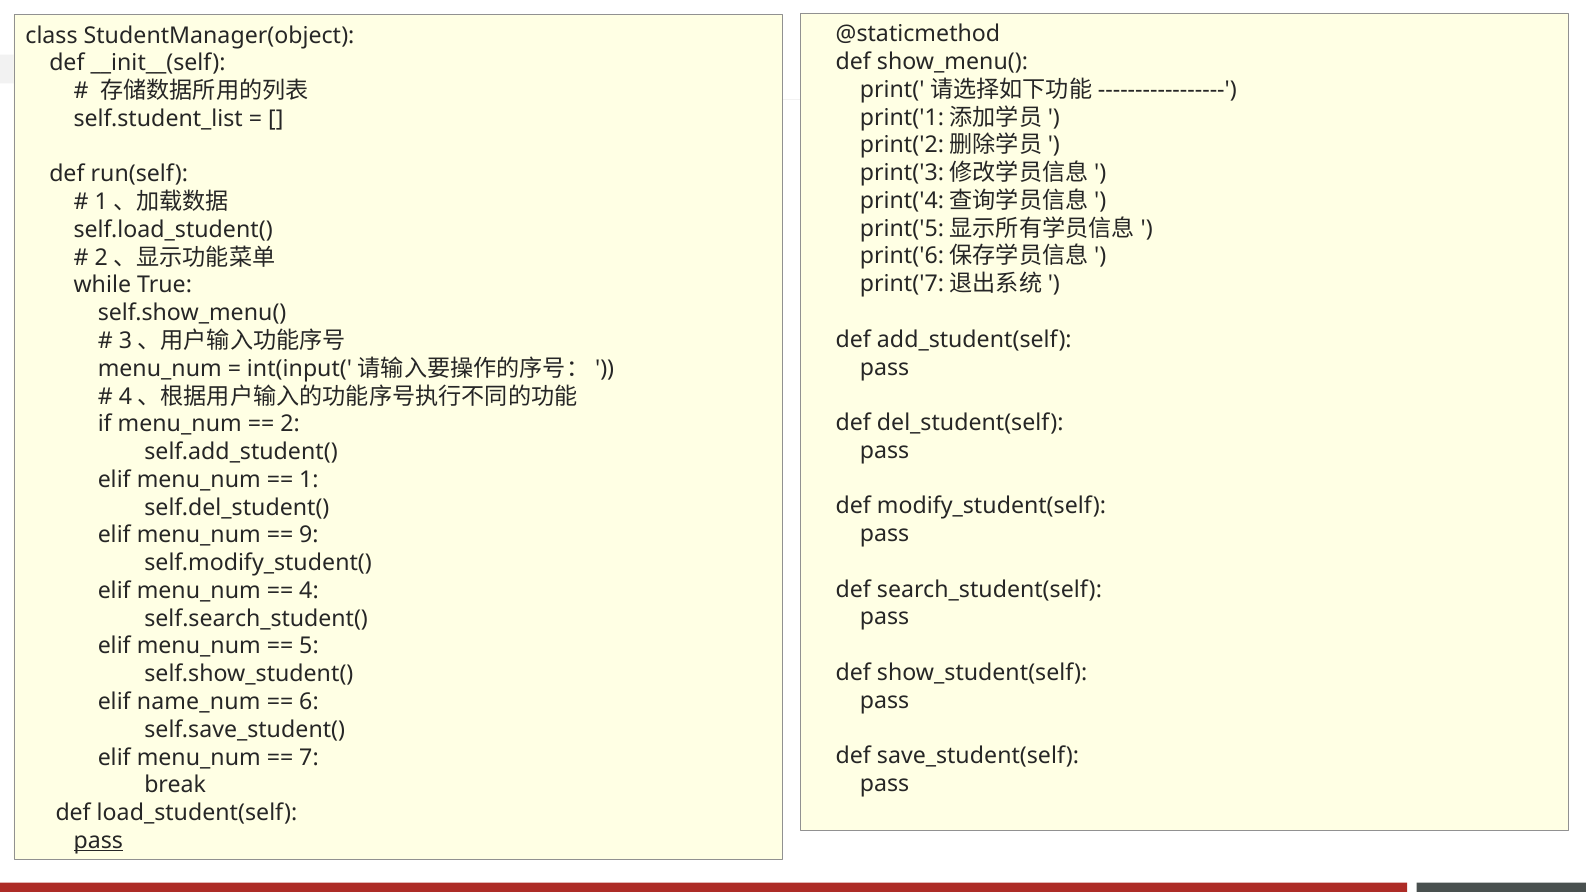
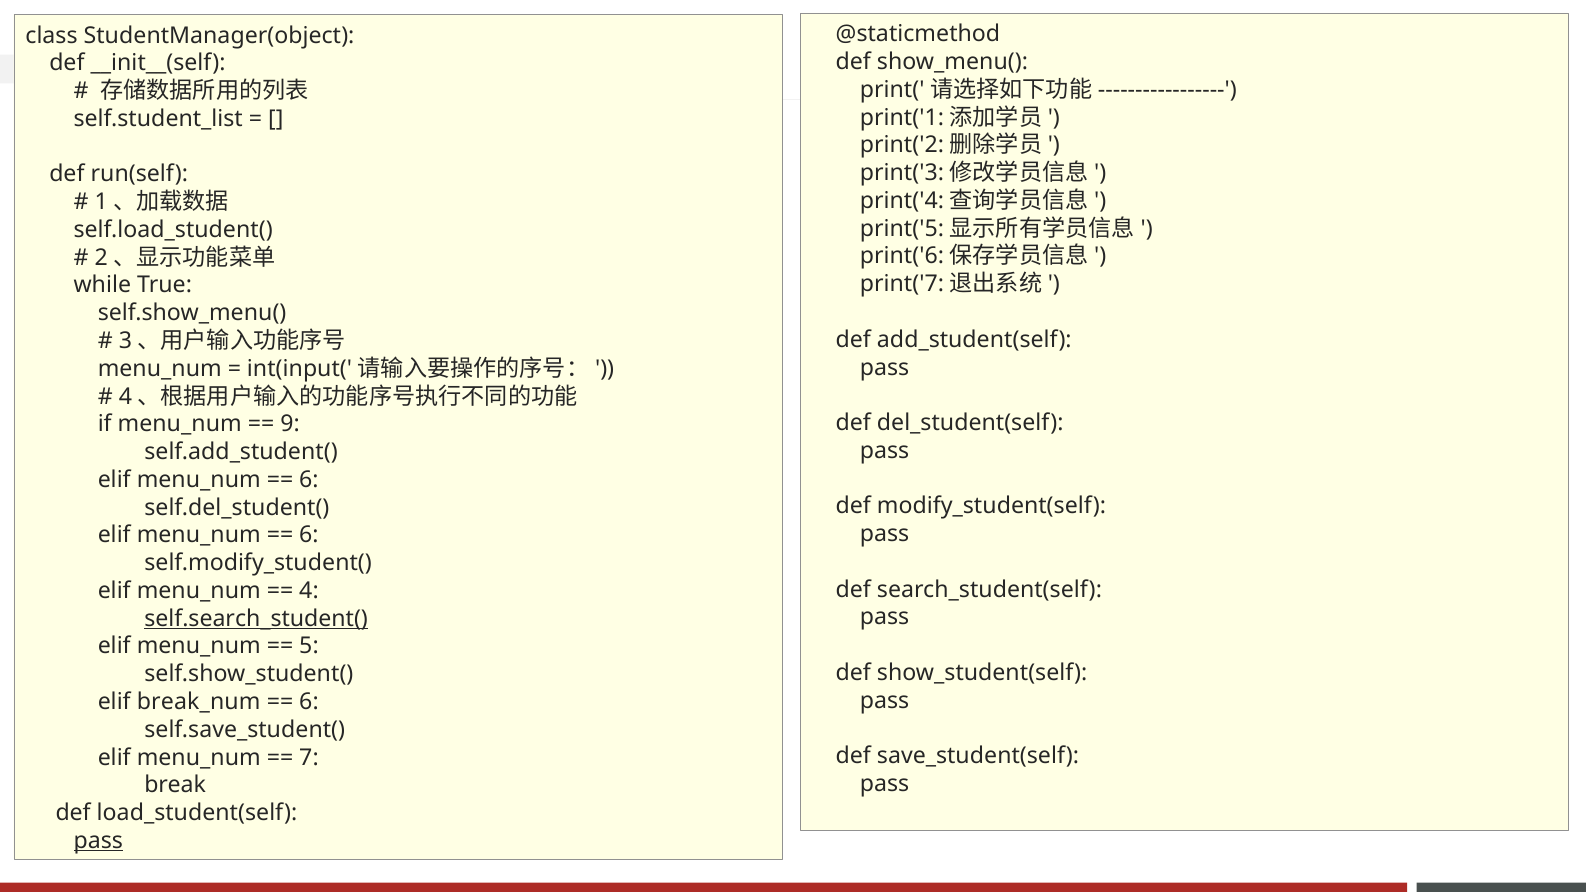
2: 2 -> 9 (290, 424)
1: 1 -> 6 (309, 480)
9: 9 -> 6 (309, 535)
self.search_student( underline: none -> present (256, 619)
name_num: name_num -> break_num (199, 702)
